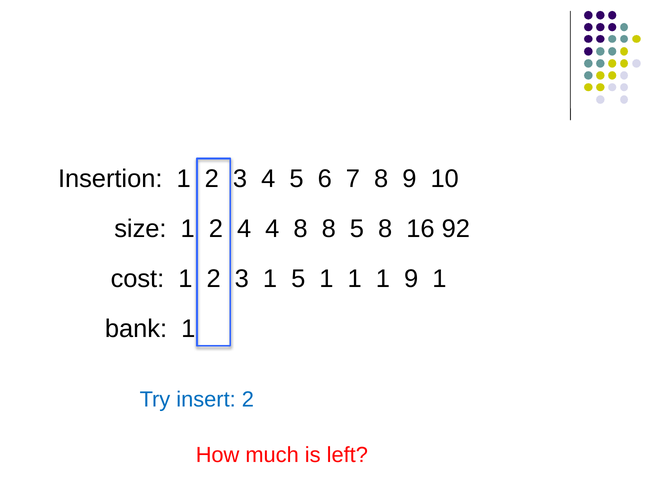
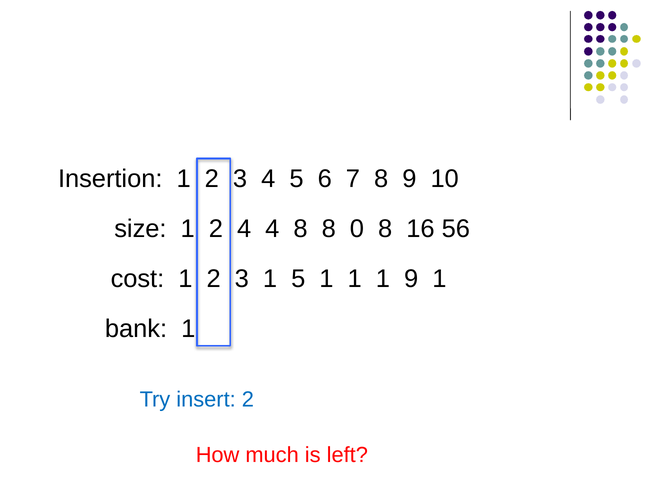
8 5: 5 -> 0 (357, 228)
92: 92 -> 56 (456, 228)
